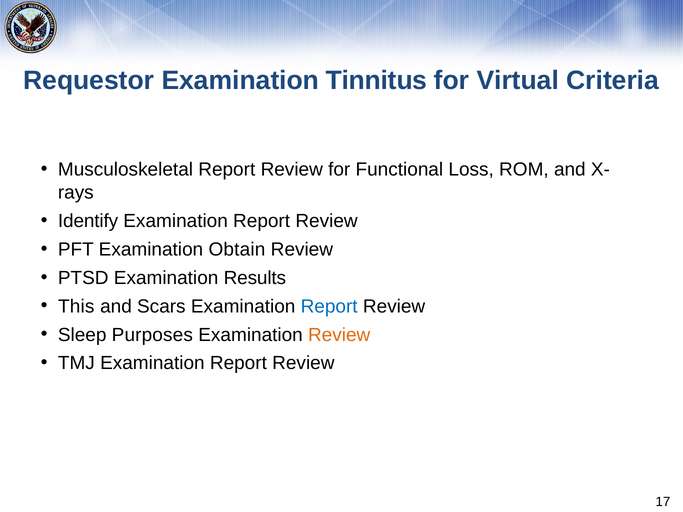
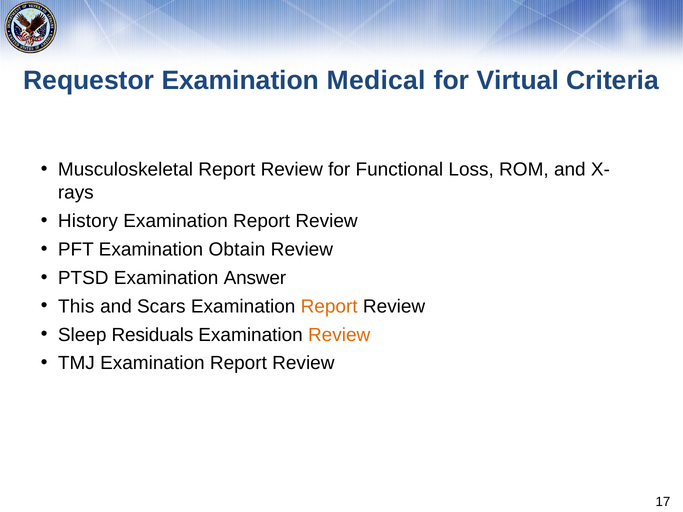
Tinnitus: Tinnitus -> Medical (376, 80)
Identify: Identify -> History (88, 221)
Results: Results -> Answer (255, 278)
Report colour: blue -> orange (329, 306)
Purposes: Purposes -> Residuals (152, 335)
